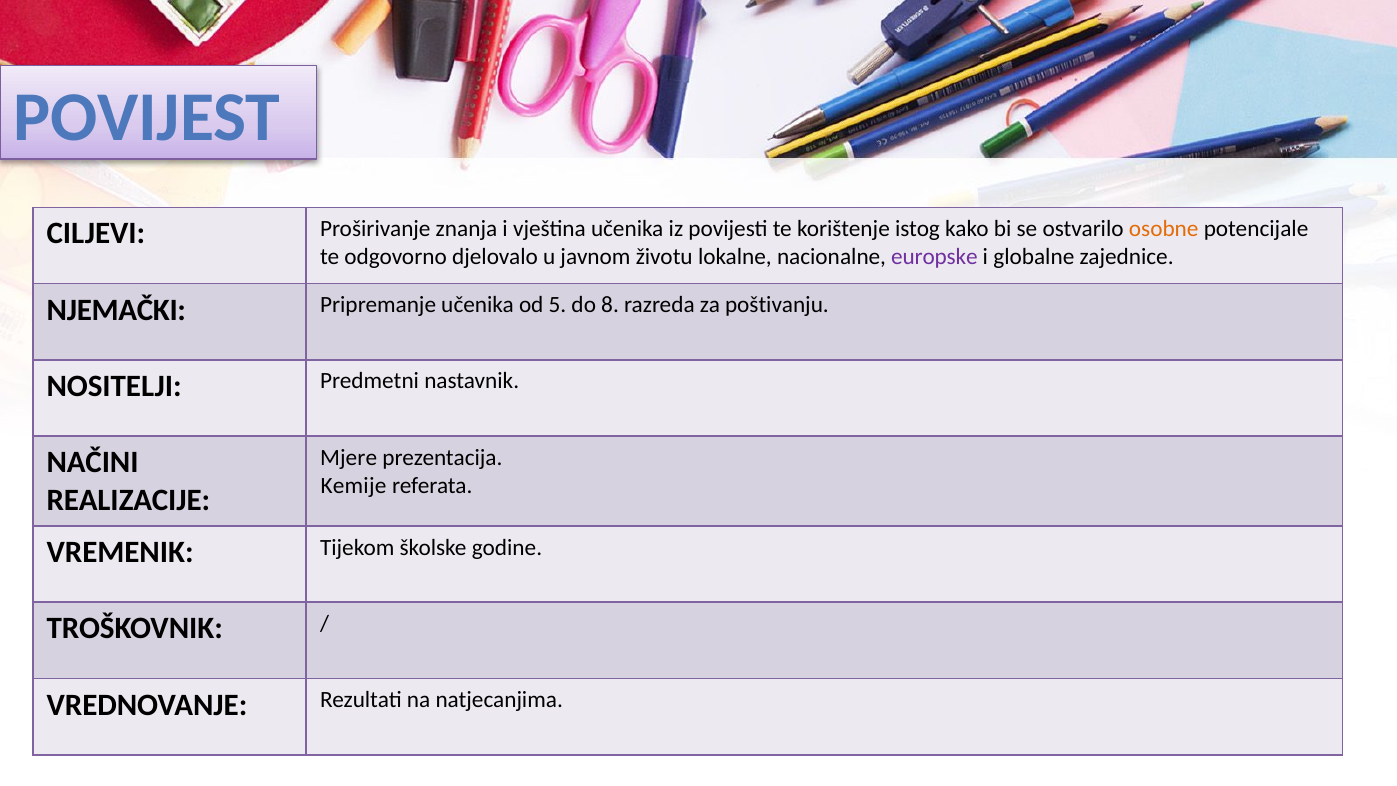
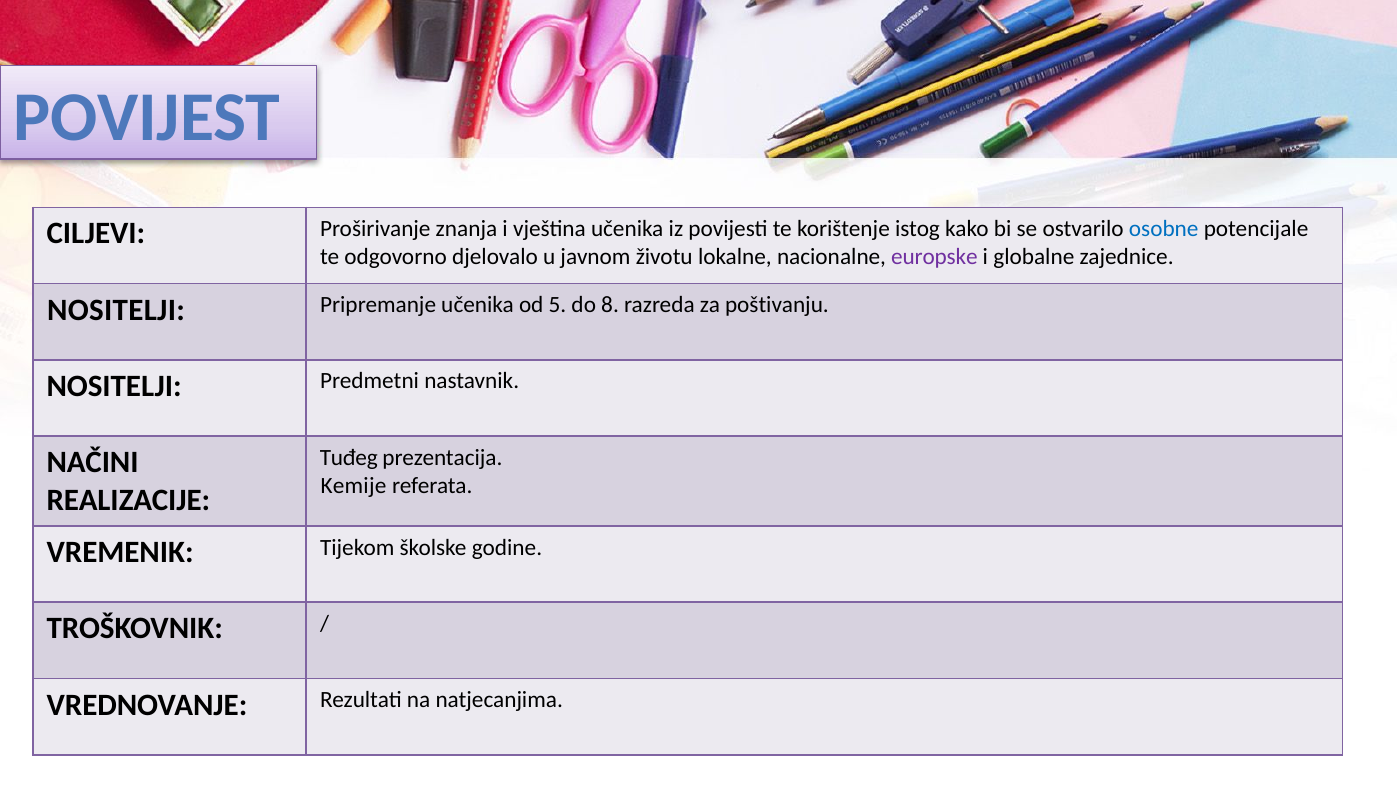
osobne colour: orange -> blue (1164, 229)
NJEMAČKI: NJEMAČKI -> NOSITELJI (116, 310)
Mjere: Mjere -> Tuđeg (349, 457)
